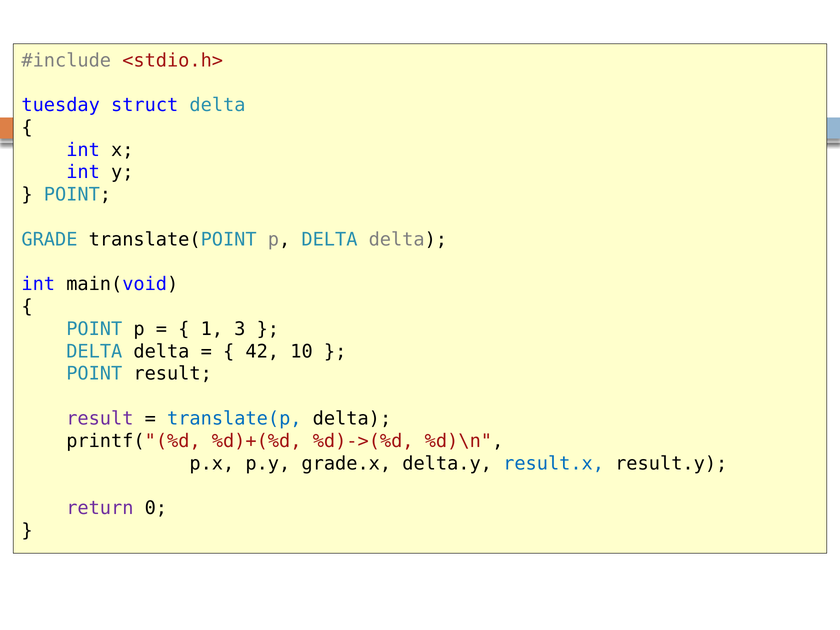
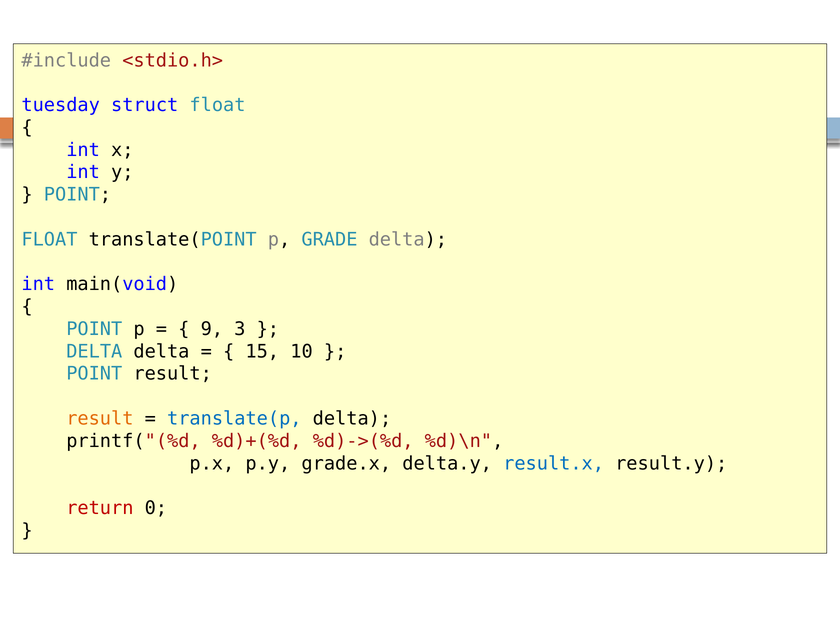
struct delta: delta -> float (218, 105)
GRADE: GRADE -> FLOAT (49, 239)
p DELTA: DELTA -> GRADE (329, 239)
1: 1 -> 9 (212, 329)
42: 42 -> 15 (262, 351)
result colour: purple -> orange (100, 419)
return colour: purple -> red (100, 508)
